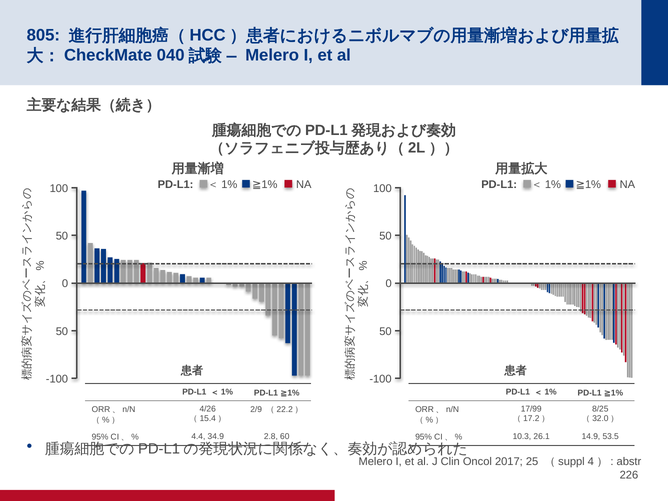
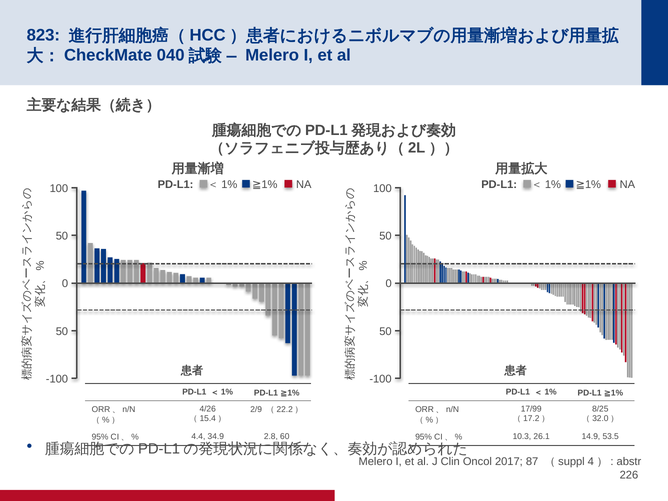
805: 805 -> 823 (43, 35)
25: 25 -> 87 (532, 462)
